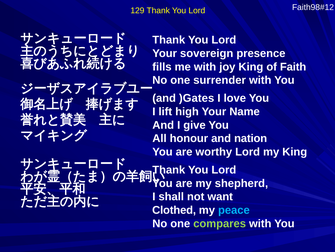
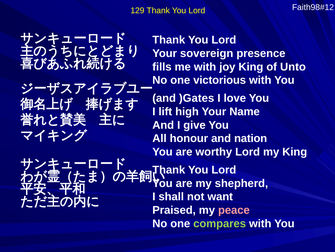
Faith: Faith -> Unto (293, 67)
surrender: surrender -> victorious (220, 80)
Clothed: Clothed -> Praised (174, 210)
peace colour: light blue -> pink (234, 210)
